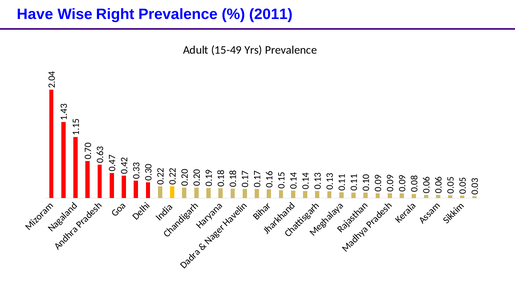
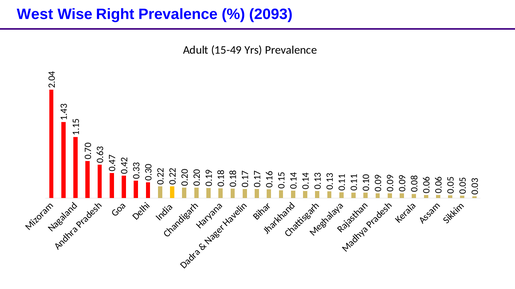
Have: Have -> West (35, 14)
2011: 2011 -> 2093 (271, 14)
